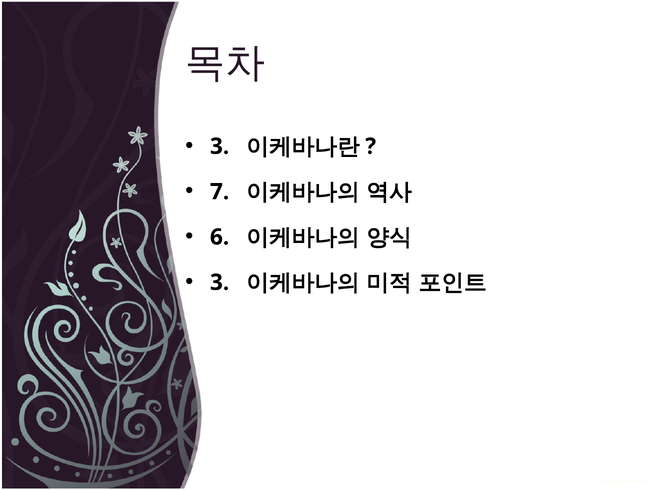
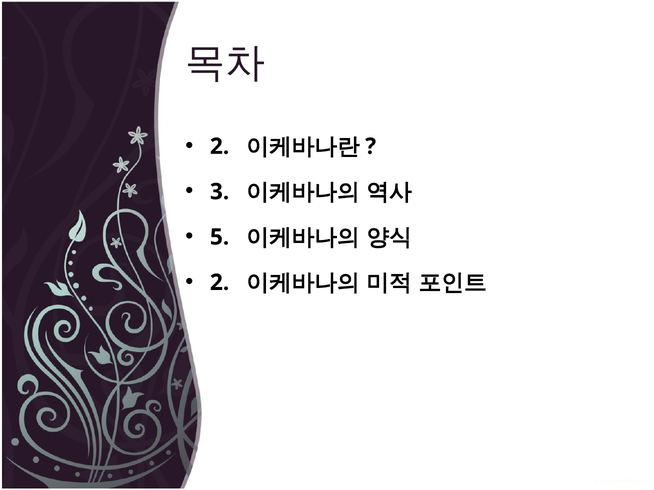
3: 3 -> 2 (220, 147)
7: 7 -> 3 (220, 192)
6: 6 -> 5 (220, 237)
3: 3 -> 2 (220, 283)
